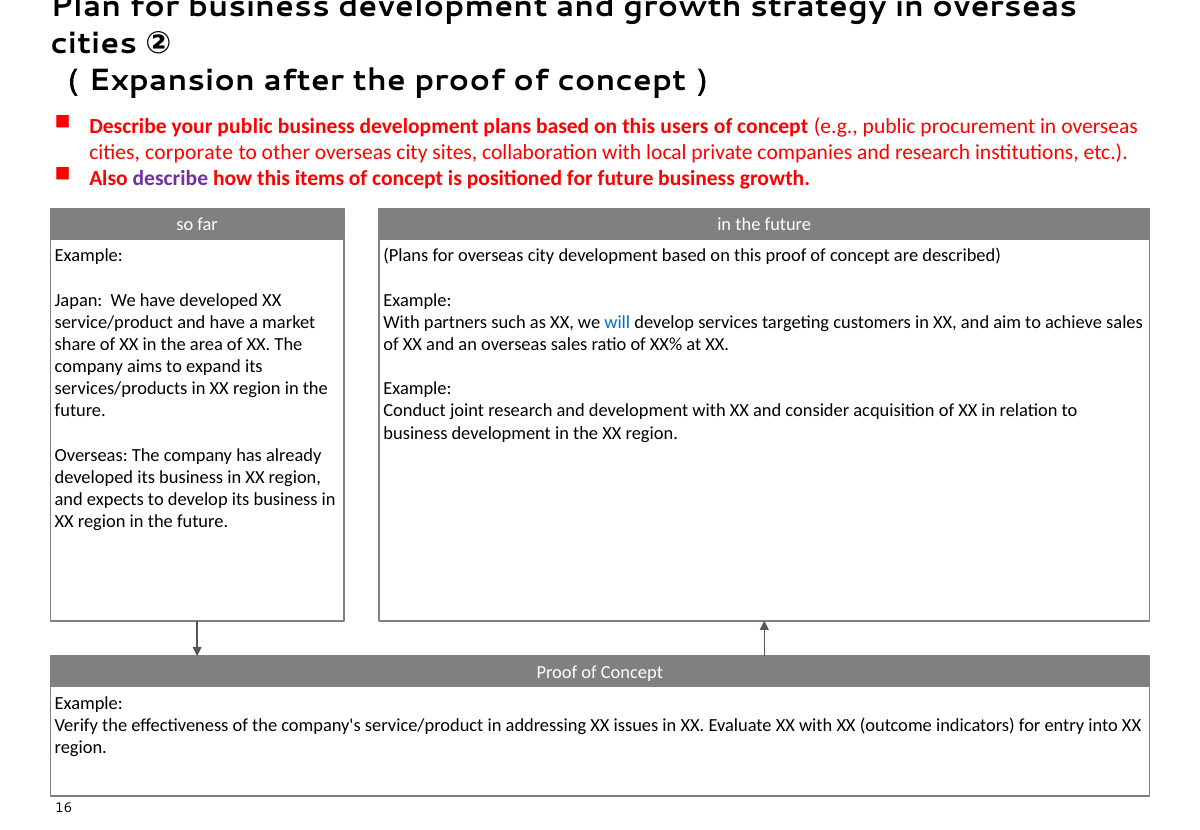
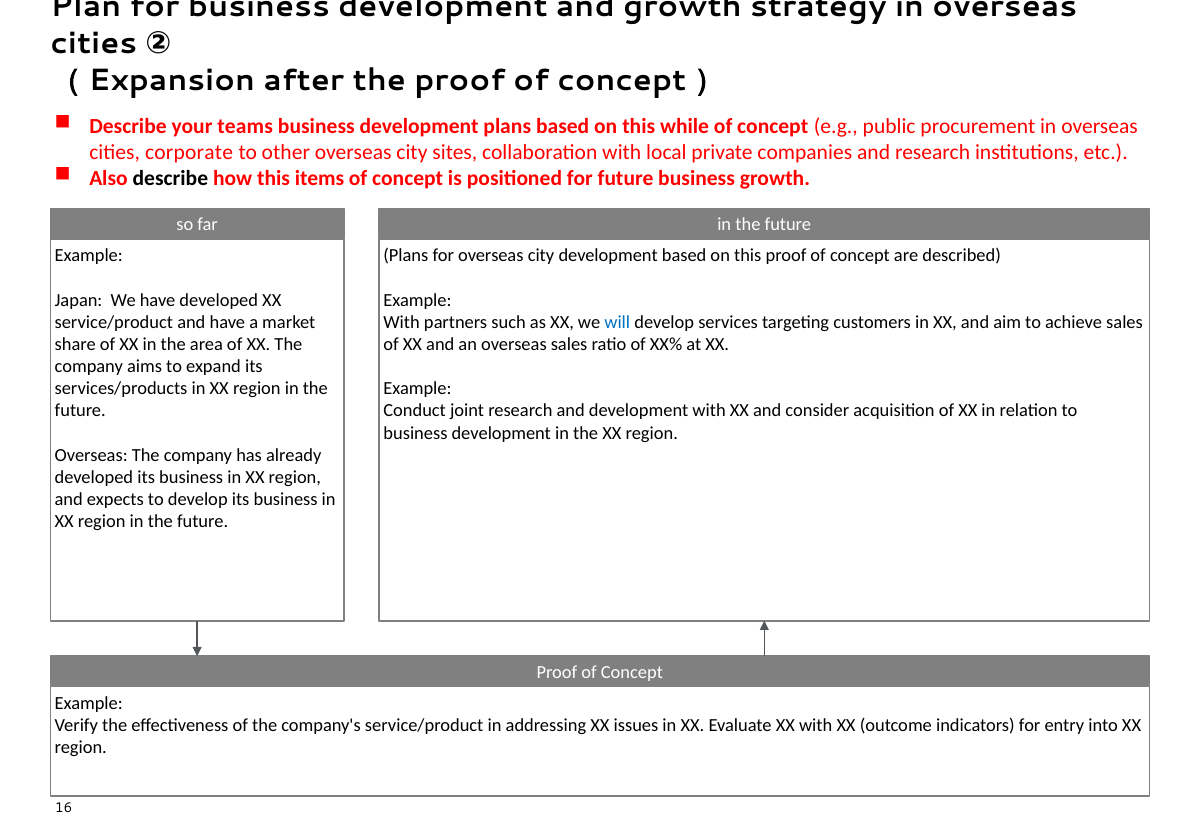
your public: public -> teams (245, 127)
users: users -> while (685, 127)
describe colour: purple -> black (170, 178)
